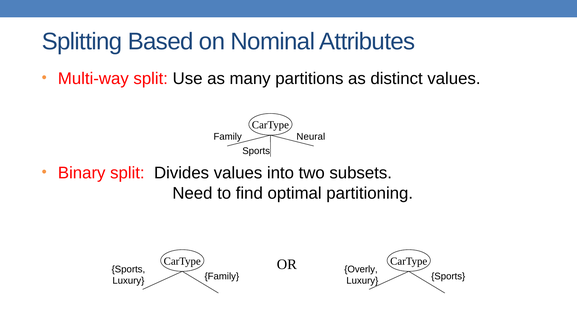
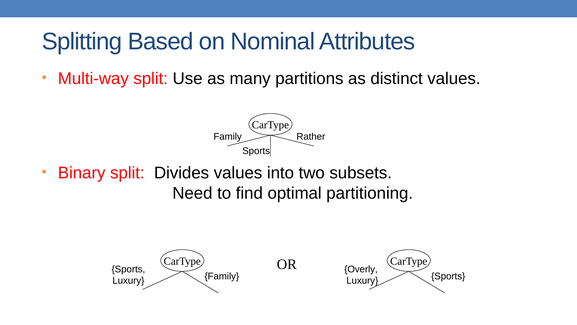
Neural: Neural -> Rather (311, 136)
